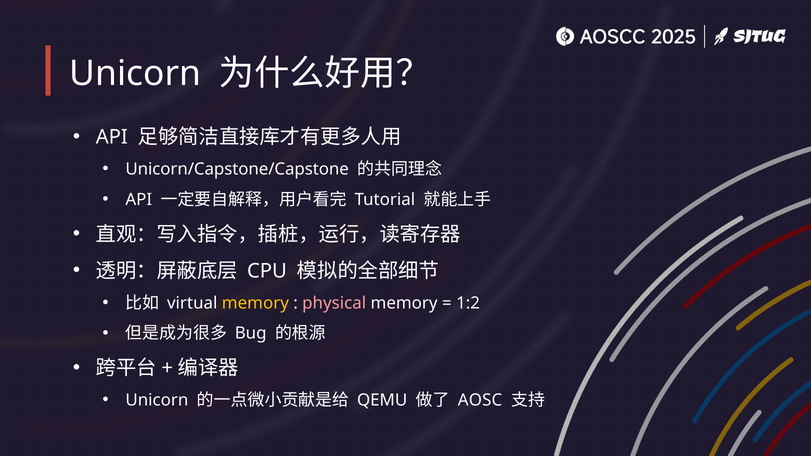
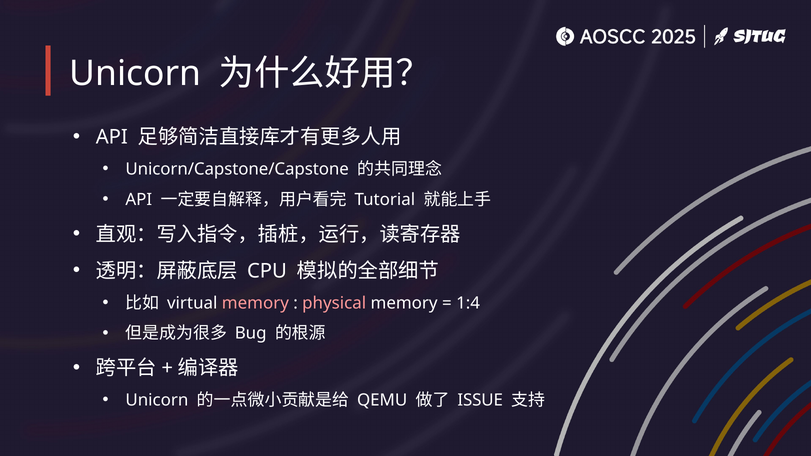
memory colour: yellow -> pink (255, 303)
1:2: 1:2 -> 1:4 (468, 303)
AOSC: AOSC -> ISSUE (480, 400)
